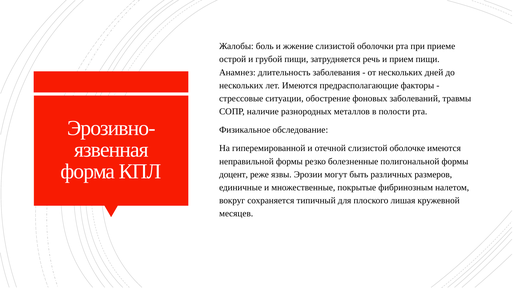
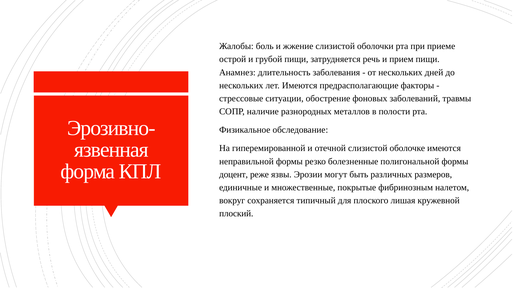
месяцев: месяцев -> плоский (236, 214)
